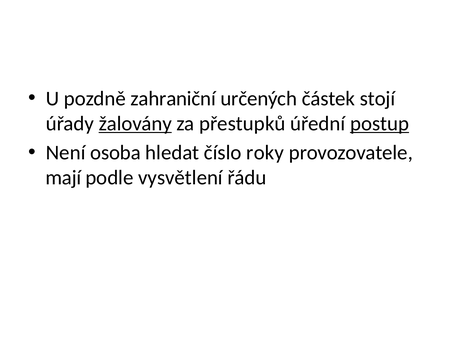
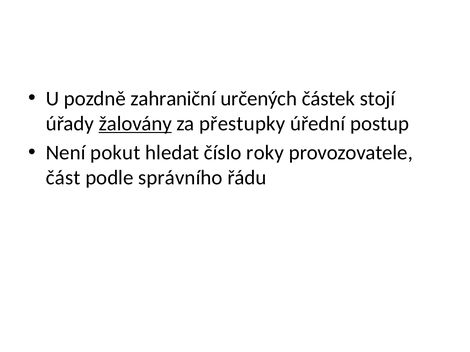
přestupků: přestupků -> přestupky (242, 124)
postup underline: present -> none (380, 124)
osoba: osoba -> pokut (115, 153)
mají: mají -> část (63, 178)
vysvětlení: vysvětlení -> správního (180, 178)
